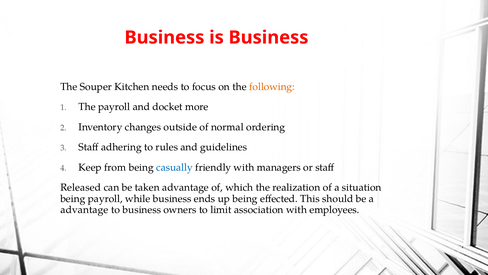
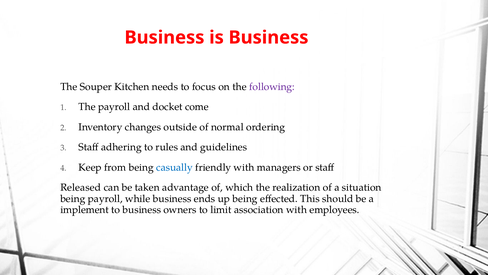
following colour: orange -> purple (272, 87)
more: more -> come (197, 107)
advantage: advantage -> implement (85, 209)
